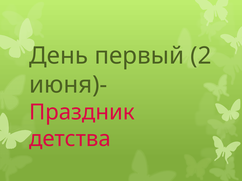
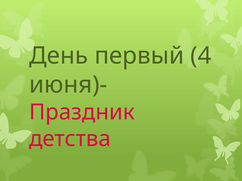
2: 2 -> 4 (201, 56)
